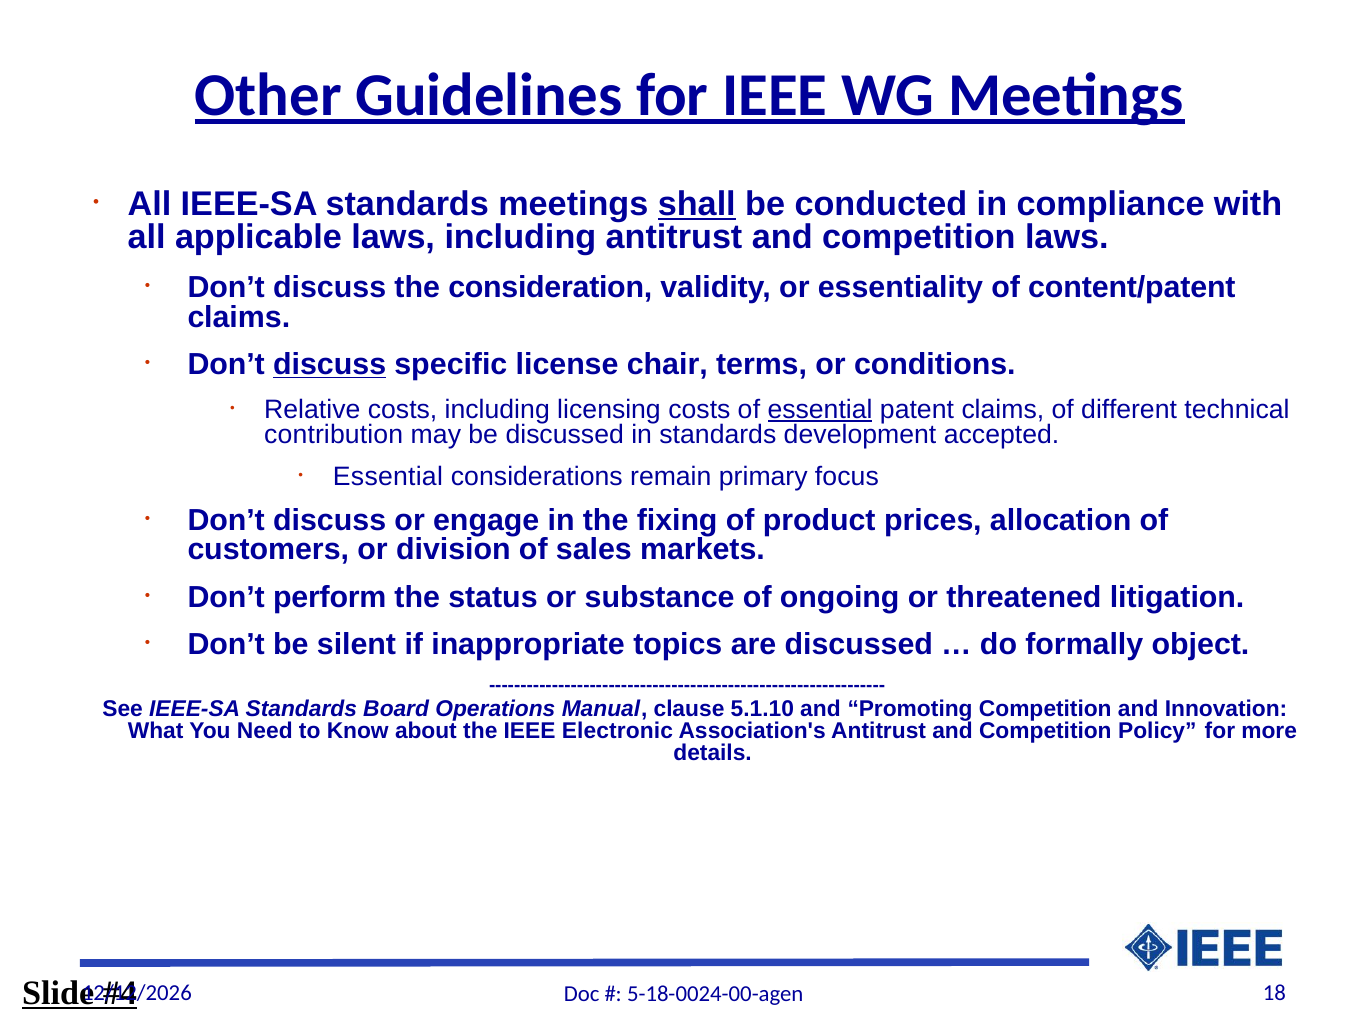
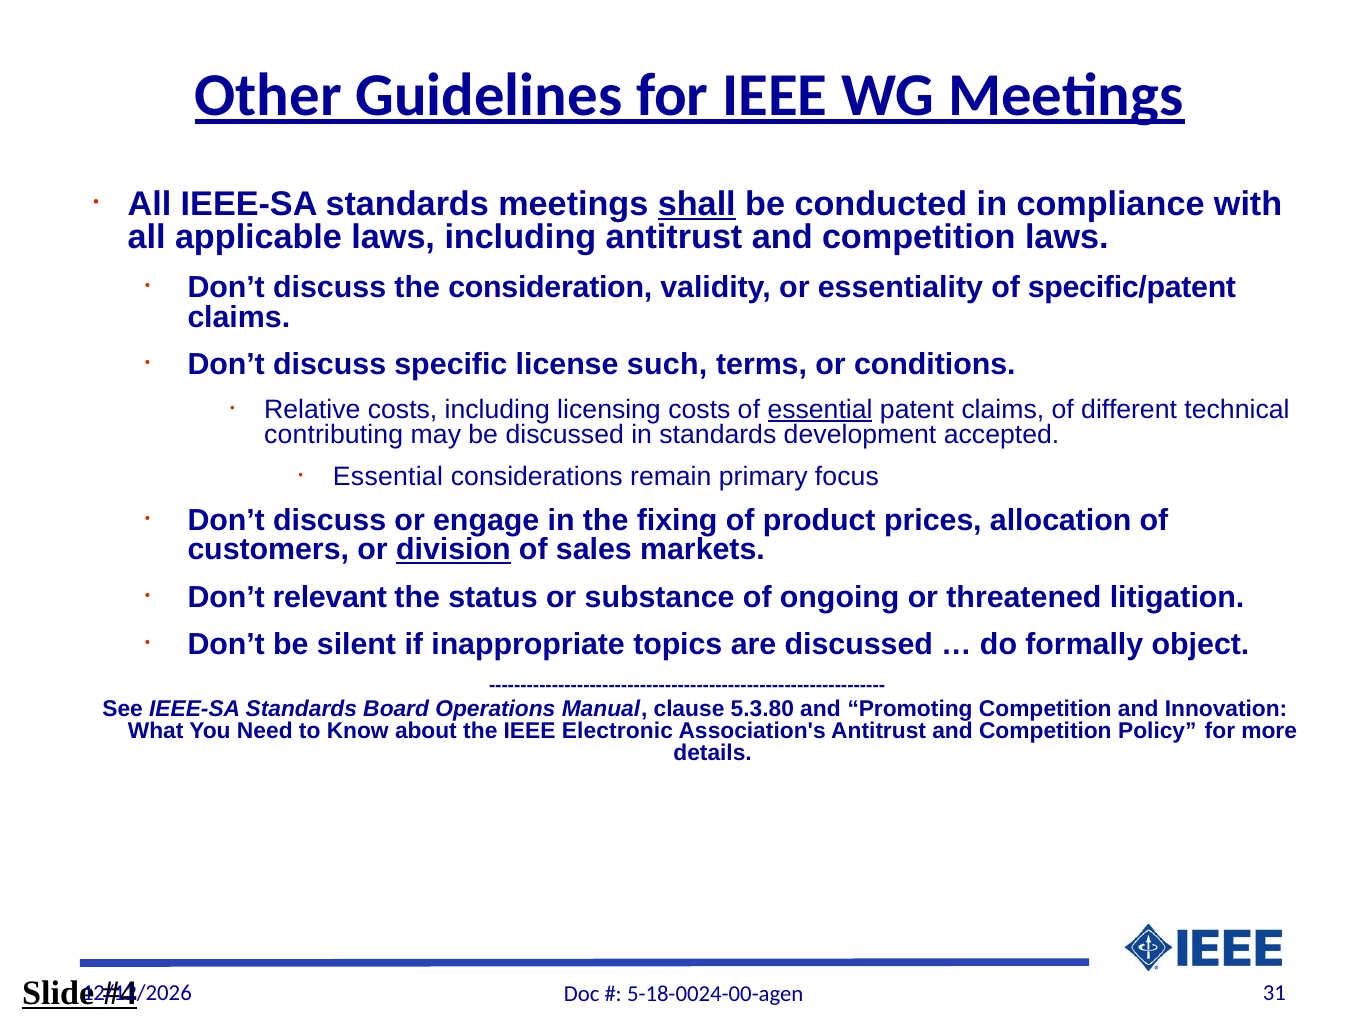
content/patent: content/patent -> specific/patent (1132, 288)
discuss underline: present -> none (330, 365)
chair: chair -> such (667, 365)
contribution: contribution -> contributing (334, 435)
division underline: none -> present (453, 550)
perform: perform -> relevant (330, 597)
5.1.10: 5.1.10 -> 5.3.80 (762, 709)
18: 18 -> 31 (1274, 993)
